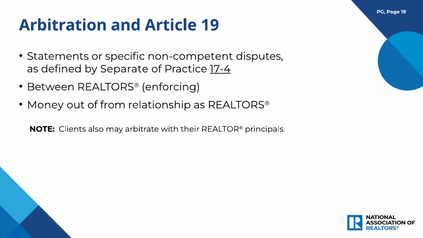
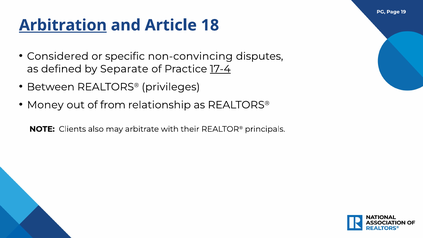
Arbitration underline: none -> present (63, 25)
Article 19: 19 -> 18 (210, 25)
Statements: Statements -> Considered (58, 56)
non-competent: non-competent -> non-convincing (190, 56)
enforcing: enforcing -> privileges (171, 87)
